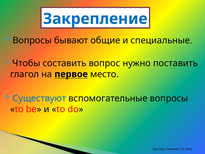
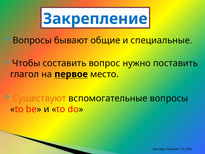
Существуют colour: blue -> orange (39, 98)
